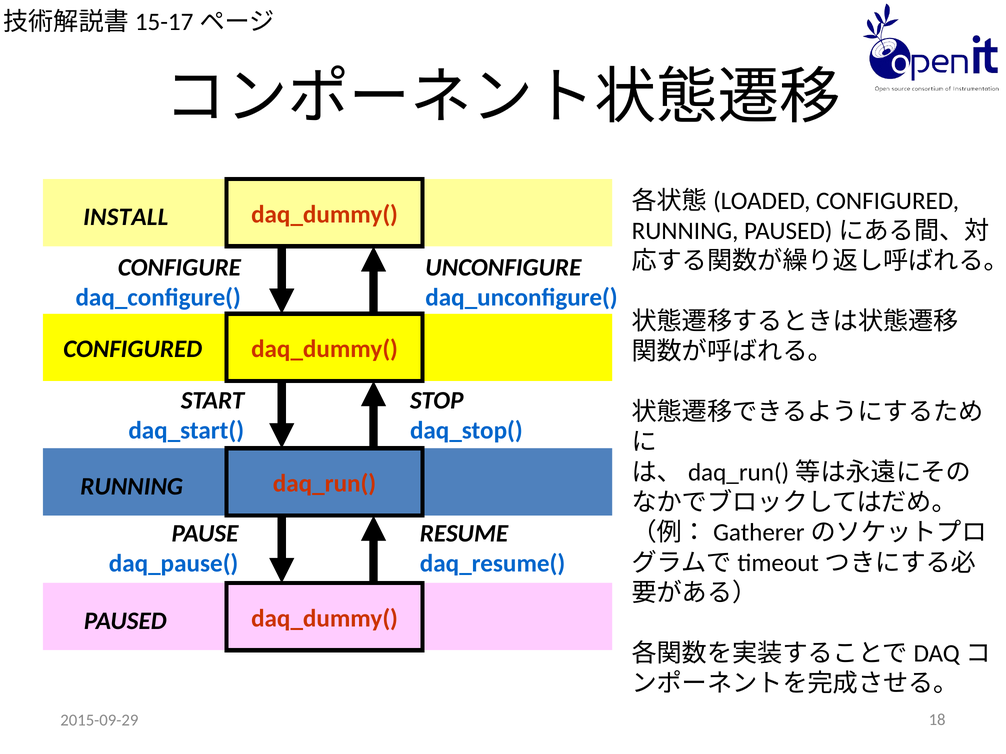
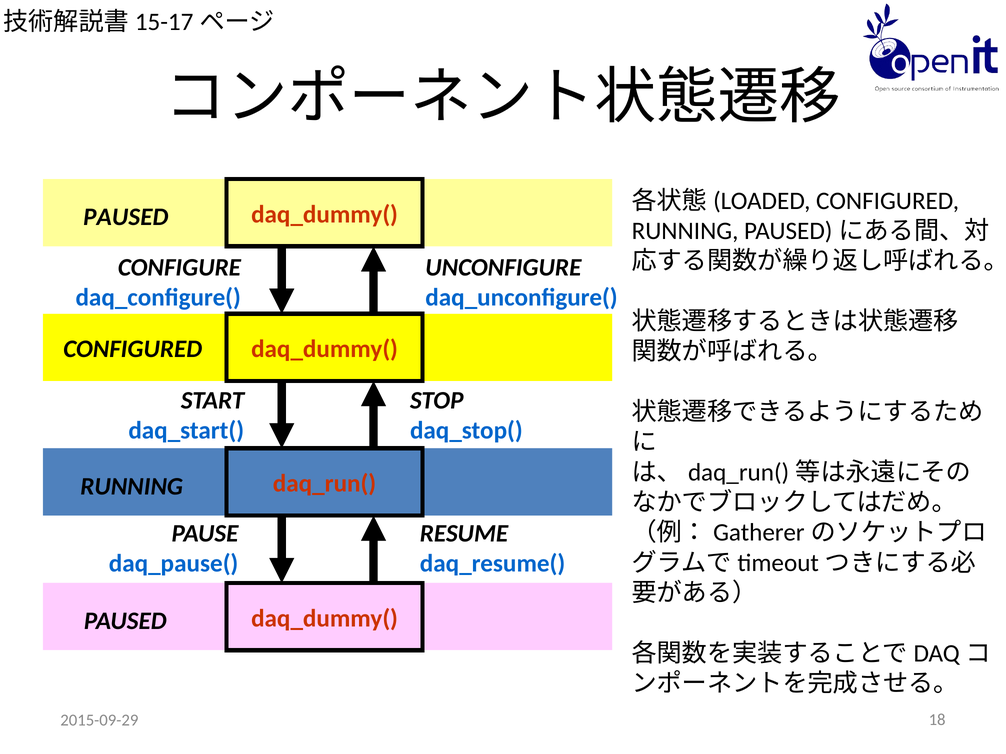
INSTALL: INSTALL -> PAUSED (126, 217)
